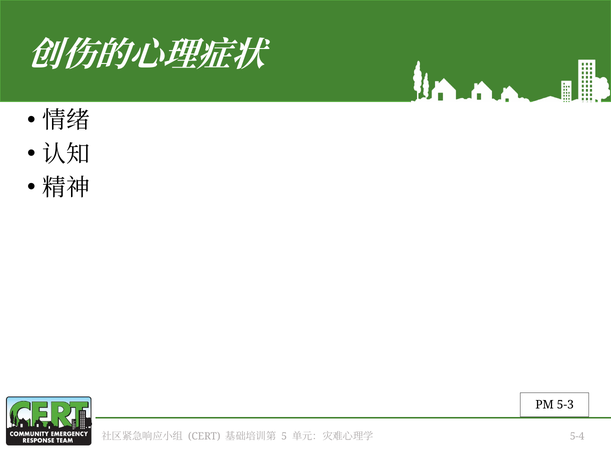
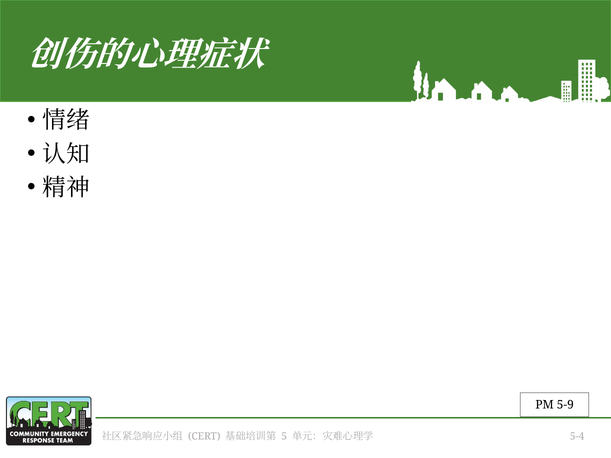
5-3: 5-3 -> 5-9 (565, 405)
